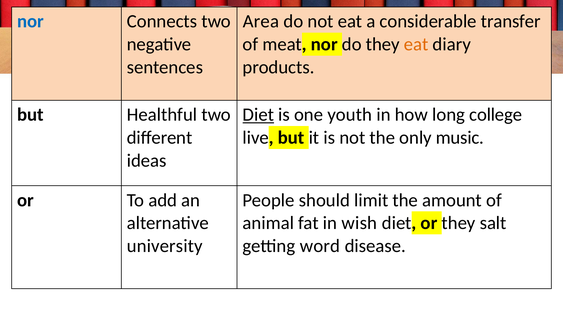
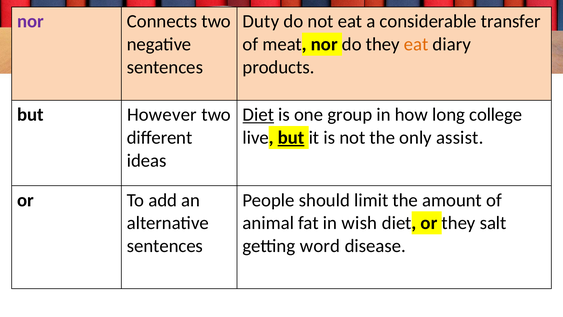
nor colour: blue -> purple (31, 21)
Area: Area -> Duty (261, 21)
Healthful: Healthful -> However (162, 115)
youth: youth -> group (350, 115)
but underline: none -> present (291, 137)
music: music -> assist (460, 137)
university: university -> sentences (165, 246)
